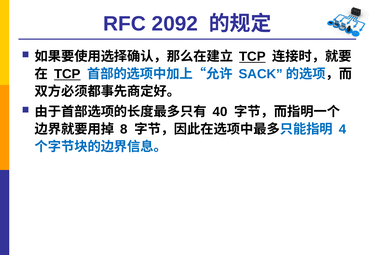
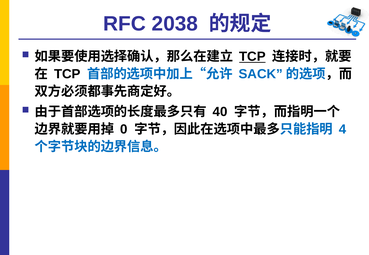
2092: 2092 -> 2038 (175, 24)
TCP underline: present -> none (67, 74)
8: 8 -> 0 (124, 130)
